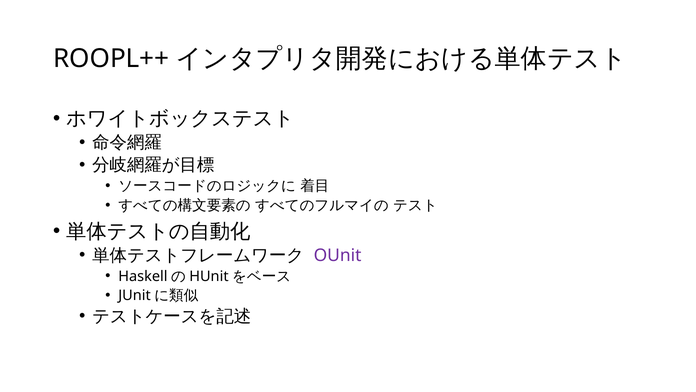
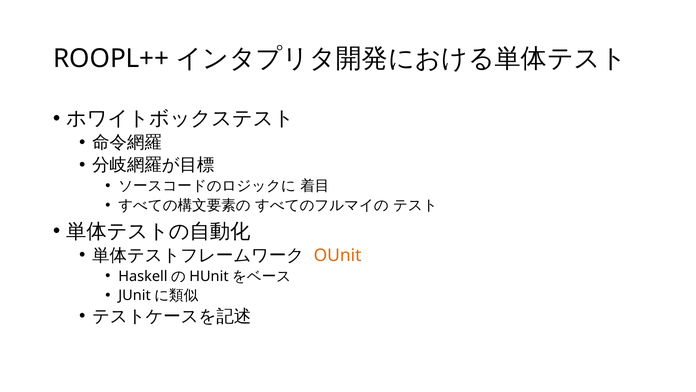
OUnit colour: purple -> orange (338, 255)
